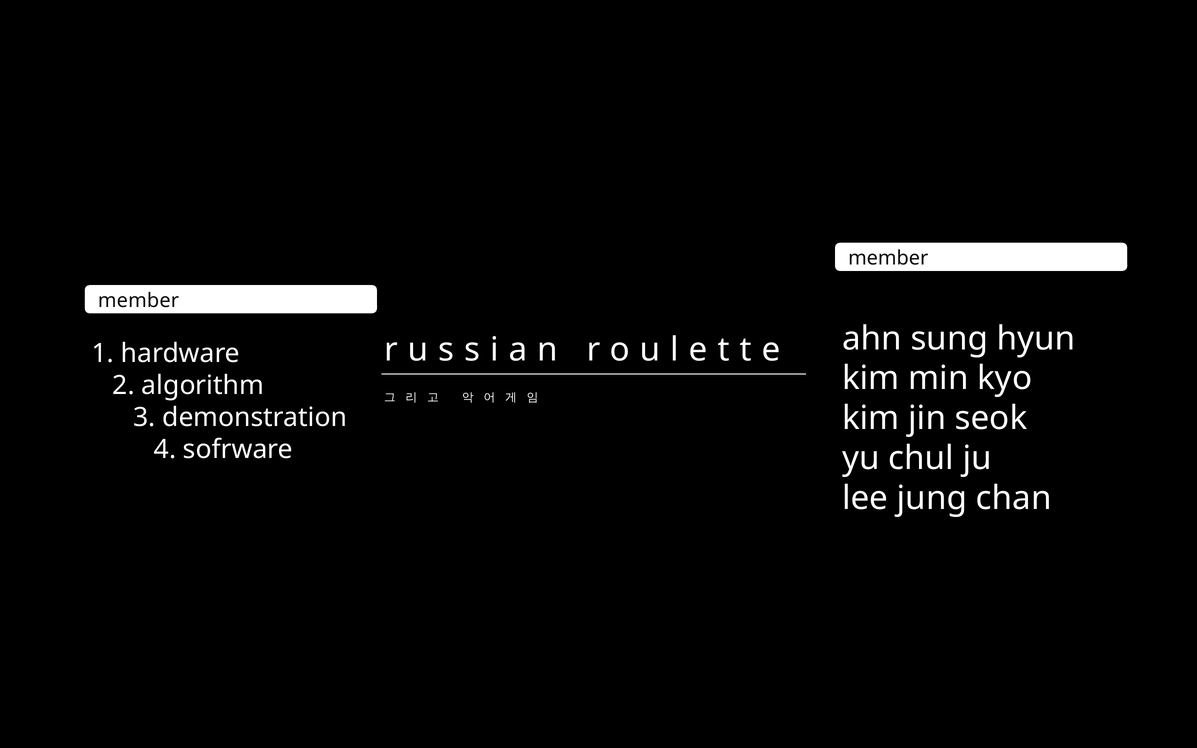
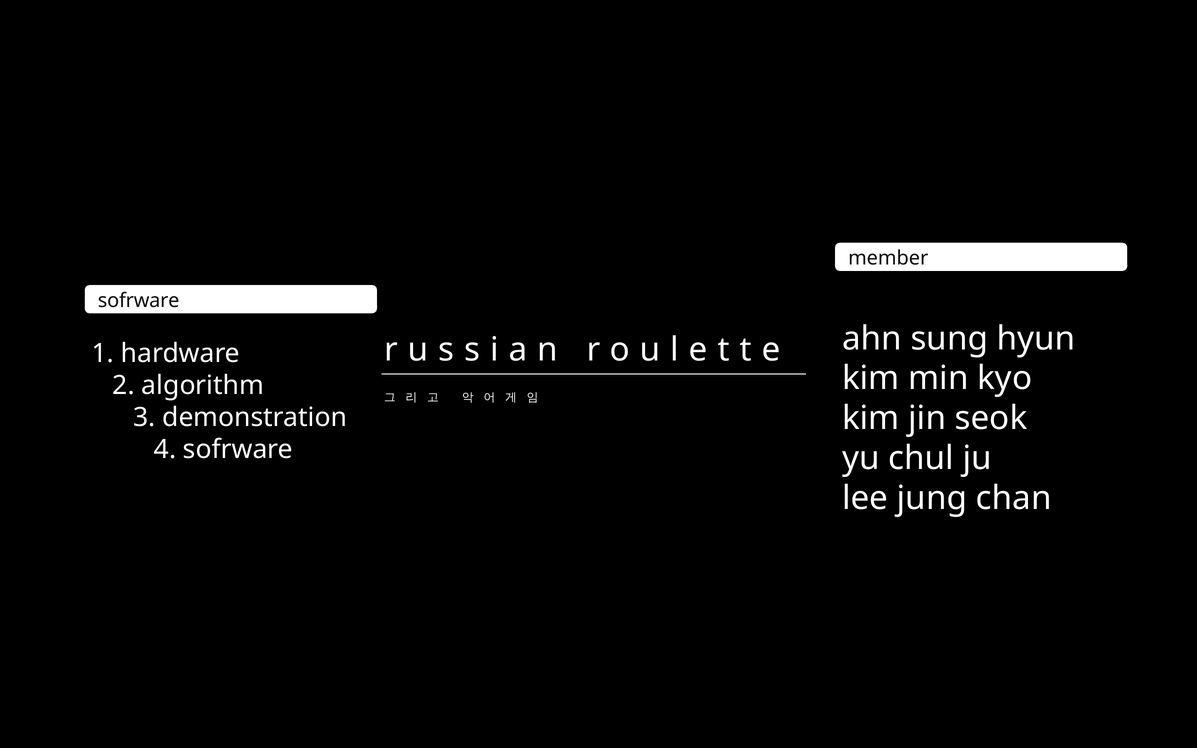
member: member -> sofrware (139, 301)
